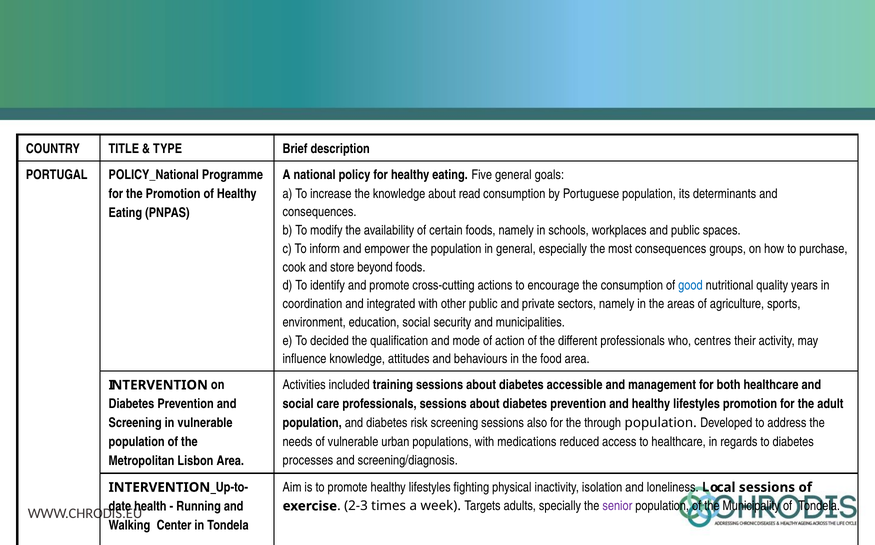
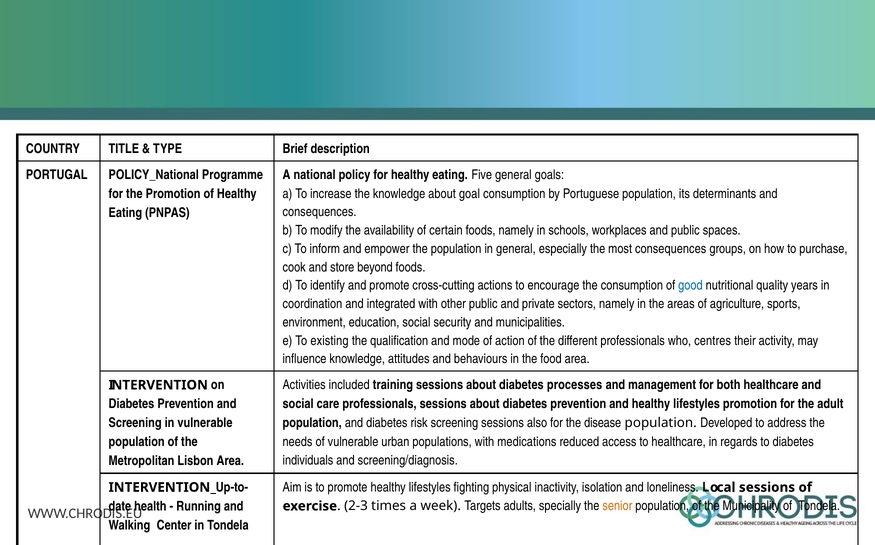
read: read -> goal (469, 193)
decided: decided -> existing (329, 340)
accessible: accessible -> processes (575, 385)
through: through -> disease (603, 423)
processes: processes -> individuals (308, 460)
senior colour: purple -> orange (617, 505)
